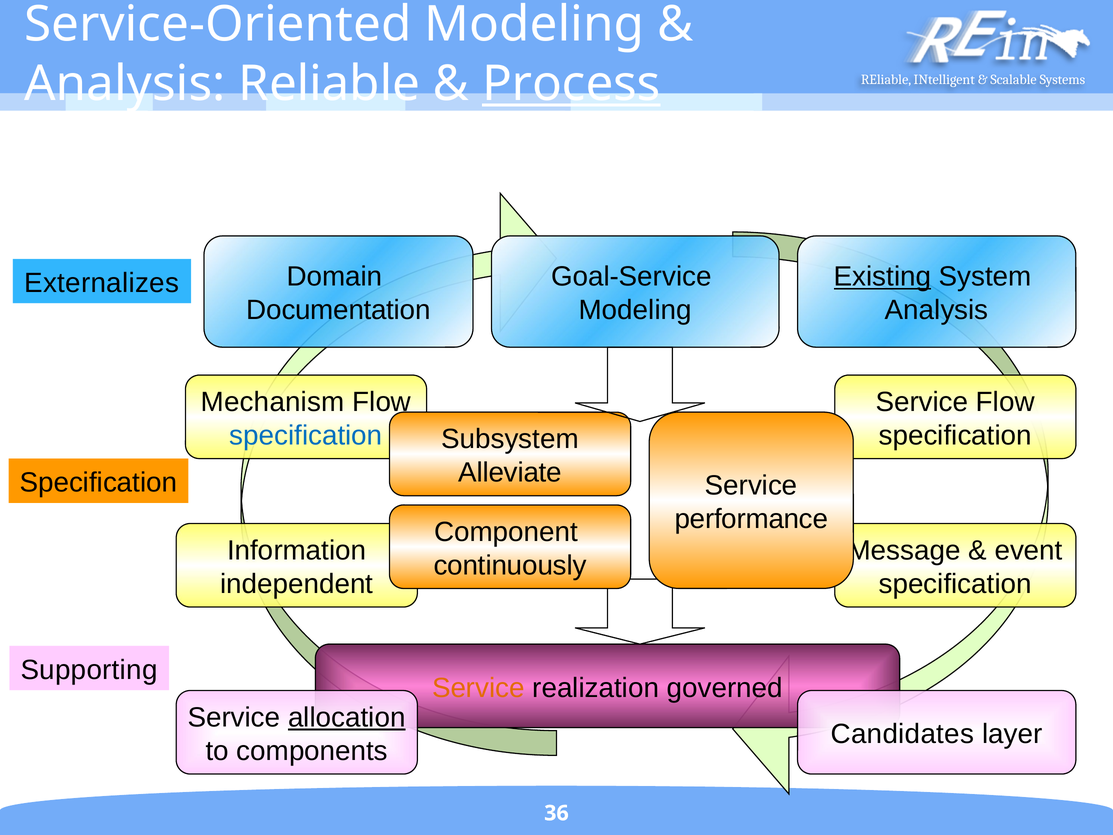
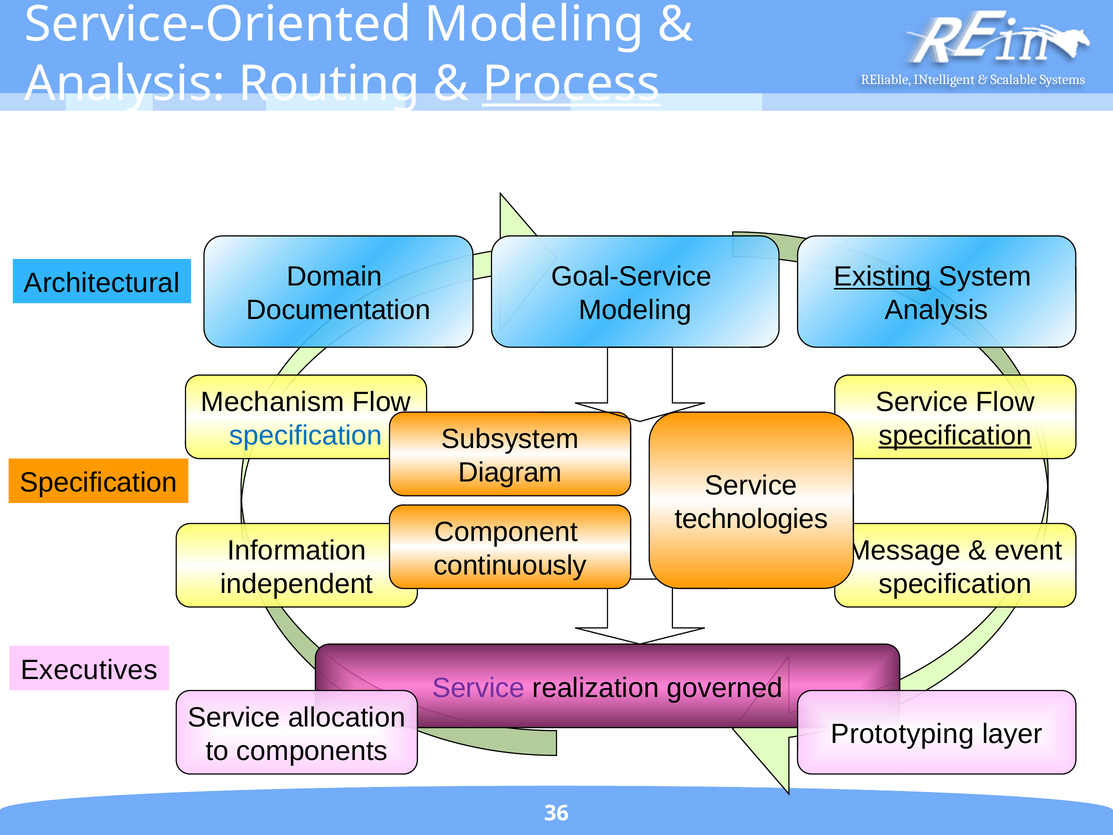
Analysis Reliable: Reliable -> Routing (329, 84)
Externalizes: Externalizes -> Architectural (102, 283)
specification underline: none -> present (955, 435)
Alleviate: Alleviate -> Diagram (510, 472)
performance: performance -> technologies (751, 519)
Supporting: Supporting -> Executives (89, 670)
Service colour: orange -> purple (478, 688)
allocation underline: present -> none (347, 717)
Candidates: Candidates -> Prototyping (902, 734)
